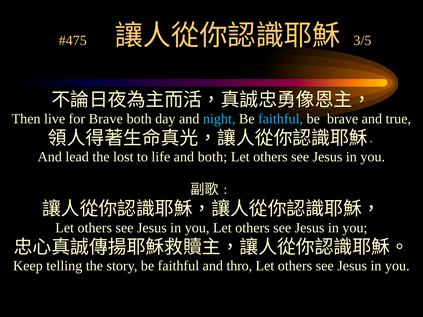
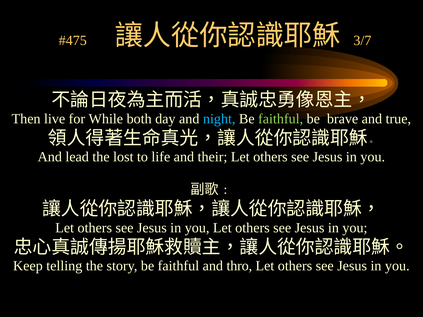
3/5: 3/5 -> 3/7 (362, 40)
for Brave: Brave -> While (106, 119)
faithful colour: light blue -> light green (281, 119)
and both: both -> their (213, 157)
